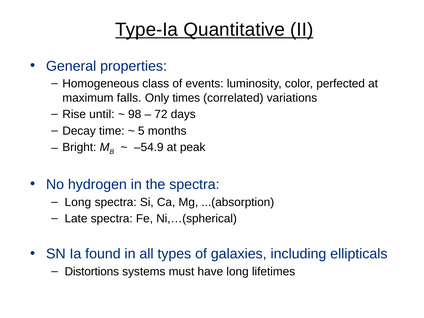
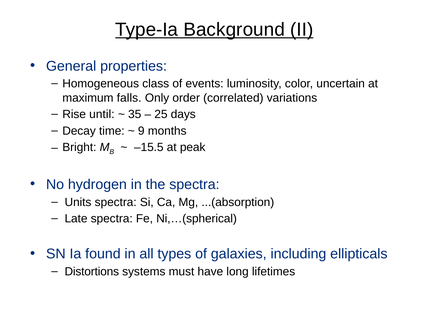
Quantitative: Quantitative -> Background (234, 30)
perfected: perfected -> uncertain (341, 84)
times: times -> order (186, 98)
98: 98 -> 35 (135, 114)
72: 72 -> 25 (161, 114)
5: 5 -> 9 (141, 131)
–54.9: –54.9 -> –15.5 (149, 147)
Long: Long -> Units (78, 202)
